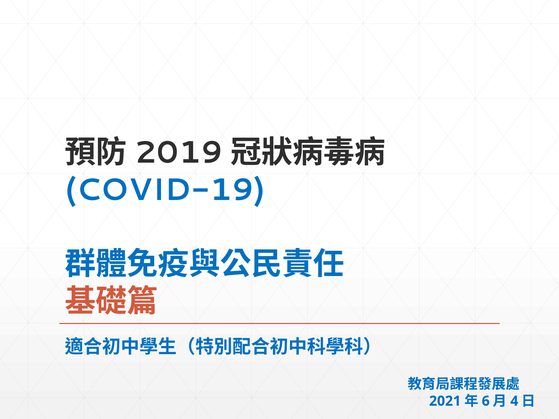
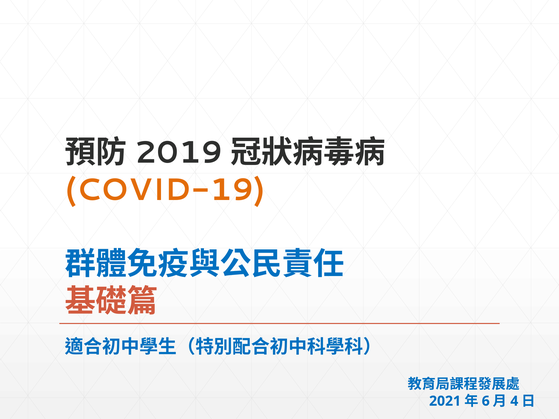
COVID-19 colour: blue -> orange (165, 190)
